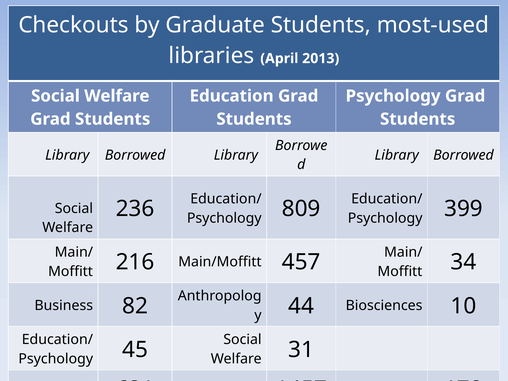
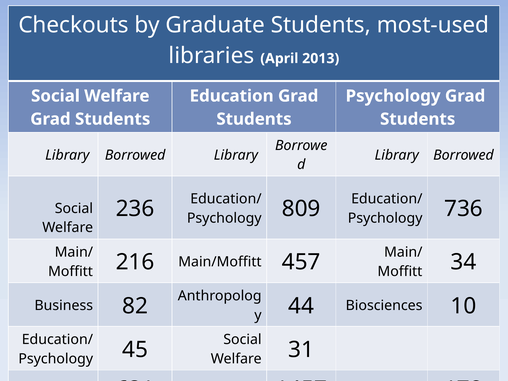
399: 399 -> 736 (463, 209)
